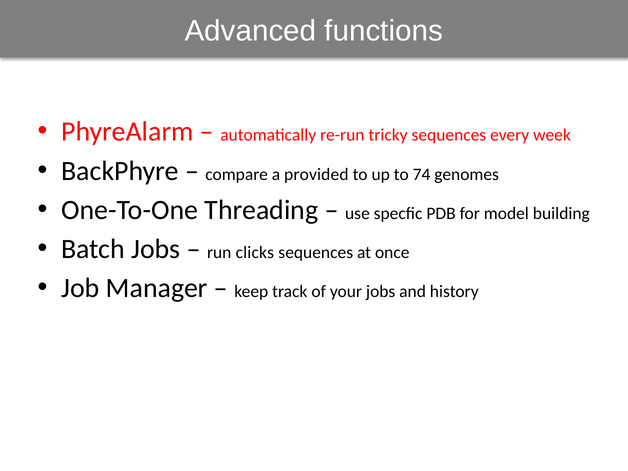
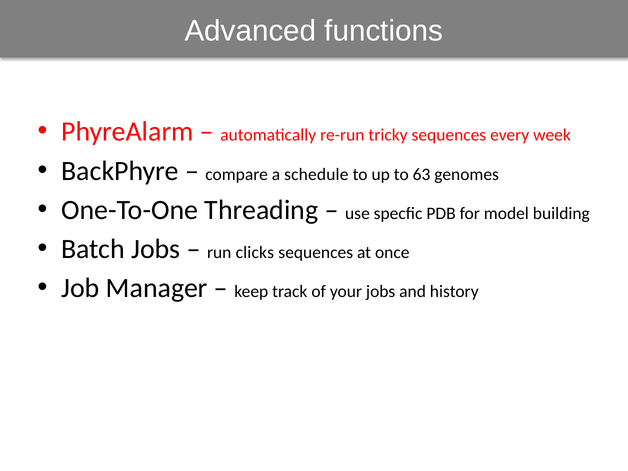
provided: provided -> schedule (316, 174)
74: 74 -> 63 (422, 174)
